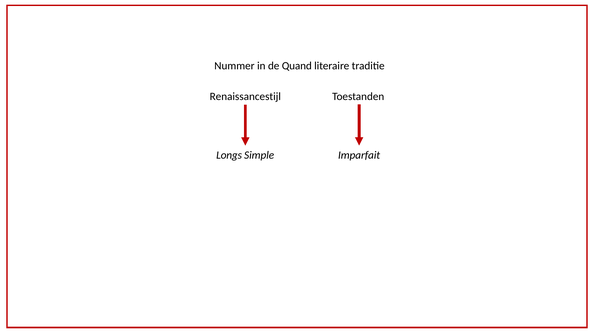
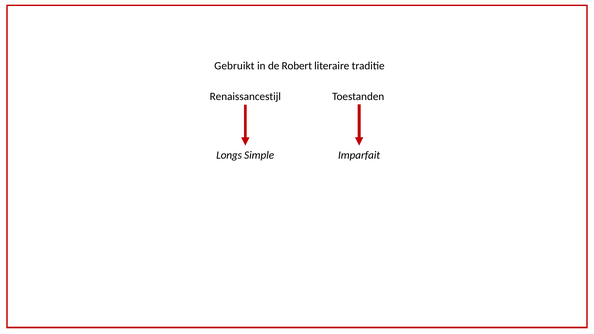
Nummer: Nummer -> Gebruikt (234, 66)
Quand: Quand -> Robert (297, 66)
